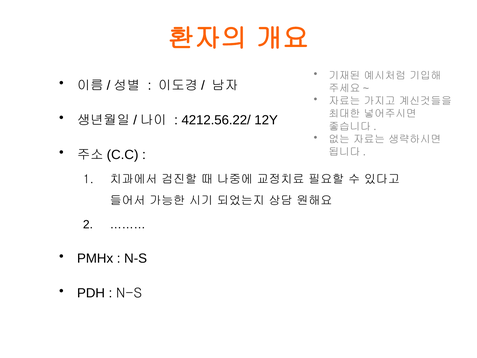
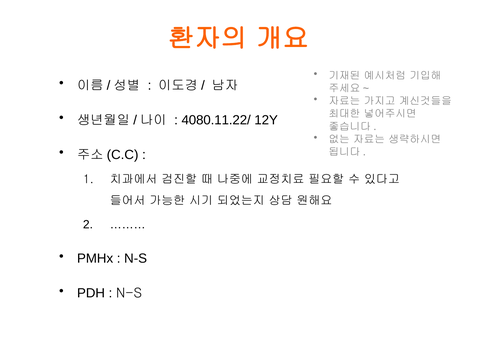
4212.56.22/: 4212.56.22/ -> 4080.11.22/ (216, 120)
